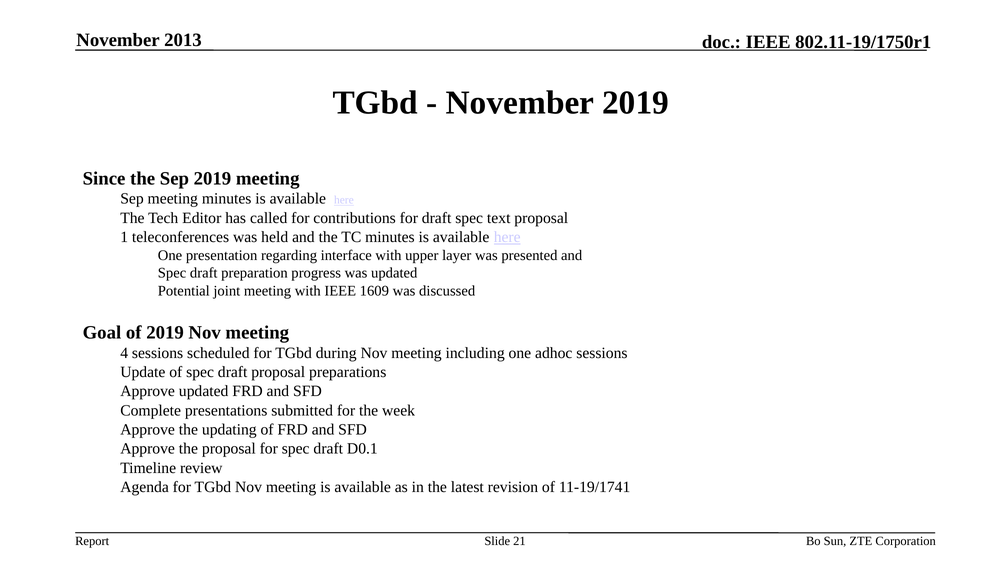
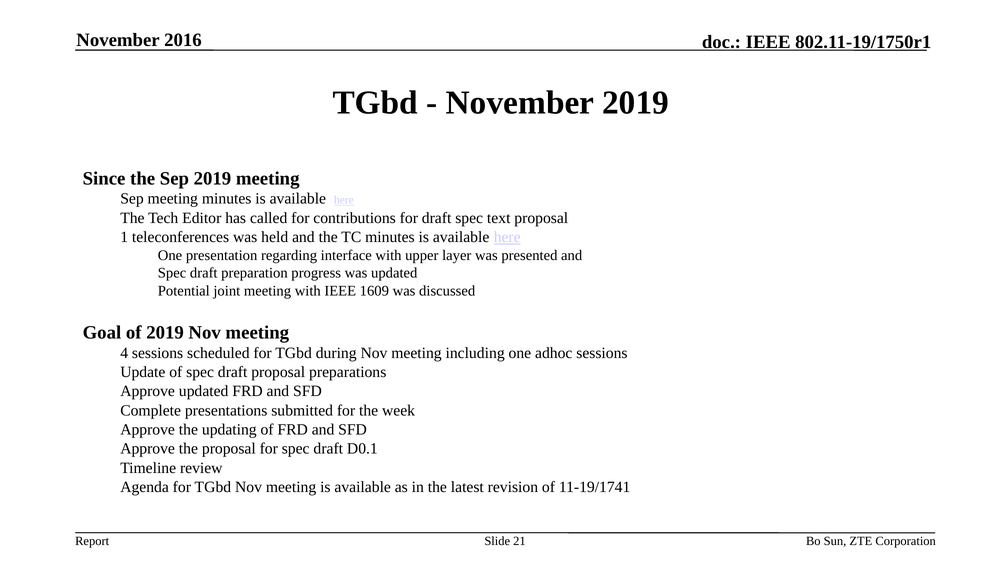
2013: 2013 -> 2016 (183, 40)
